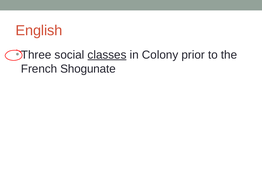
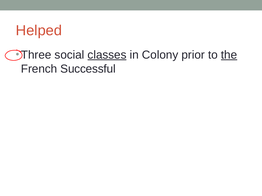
English: English -> Helped (39, 30)
the underline: none -> present (229, 55)
Shogunate: Shogunate -> Successful (88, 69)
